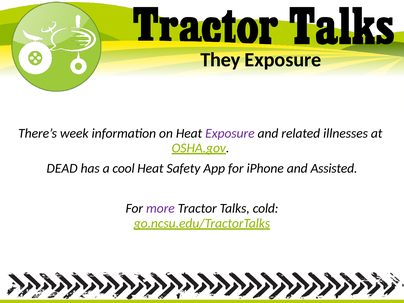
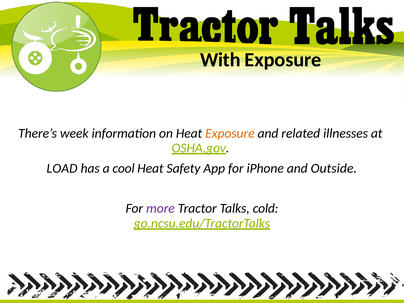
They: They -> With (220, 60)
Exposure colour: purple -> orange (230, 133)
DEAD: DEAD -> LOAD (62, 168)
Assisted: Assisted -> Outside (334, 168)
